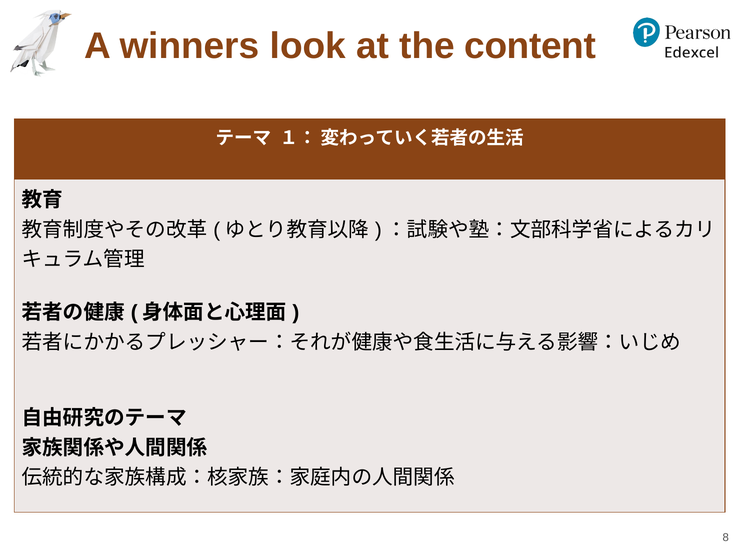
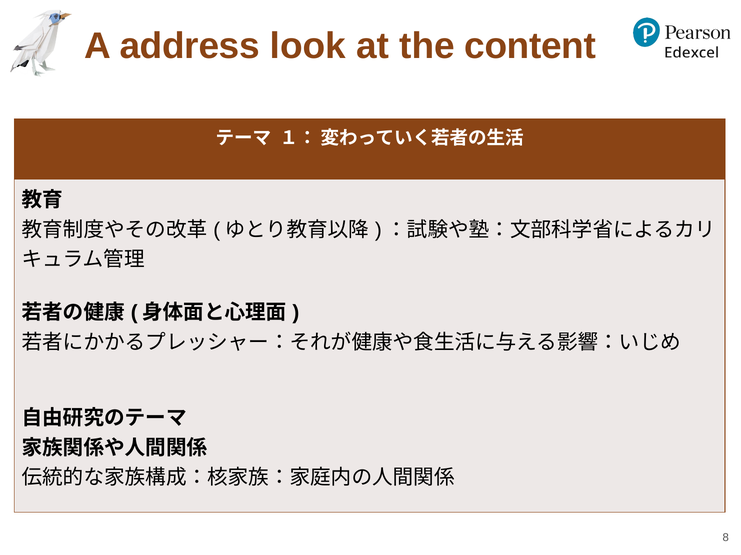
winners: winners -> address (190, 46)
